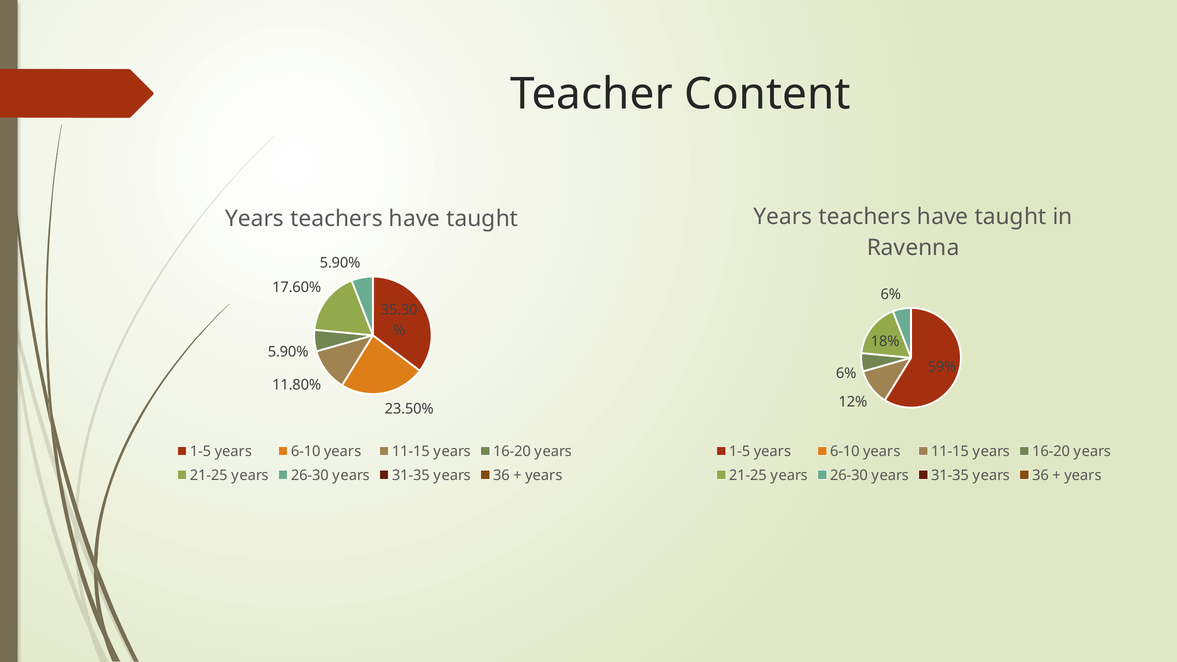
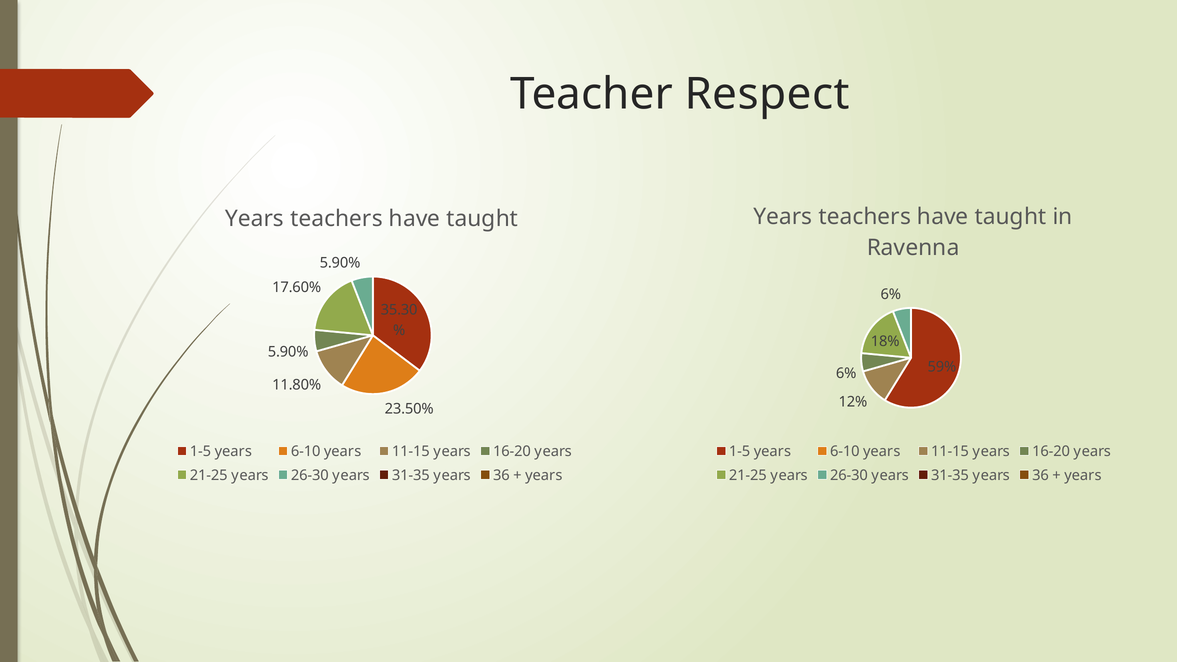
Content: Content -> Respect (767, 94)
